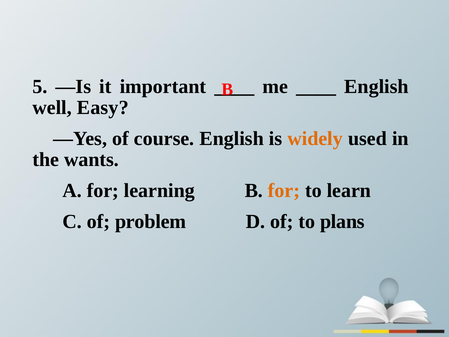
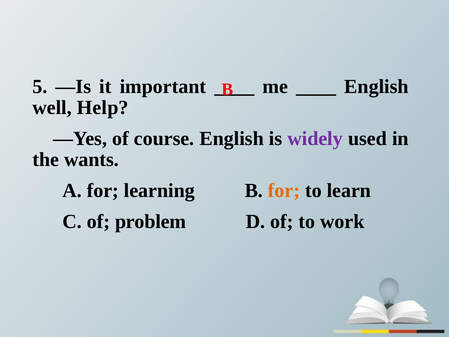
Easy: Easy -> Help (103, 107)
widely colour: orange -> purple (315, 138)
plans: plans -> work (342, 221)
